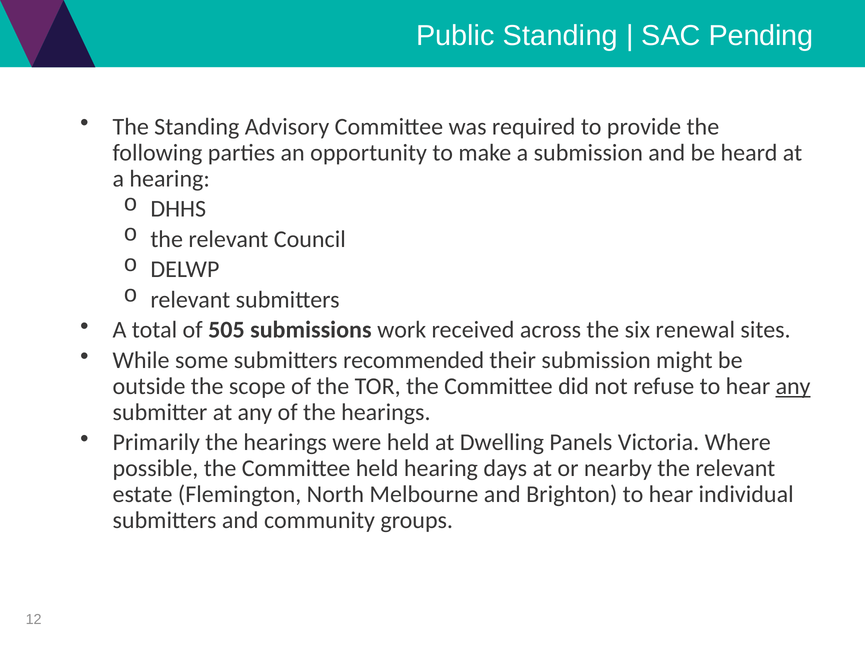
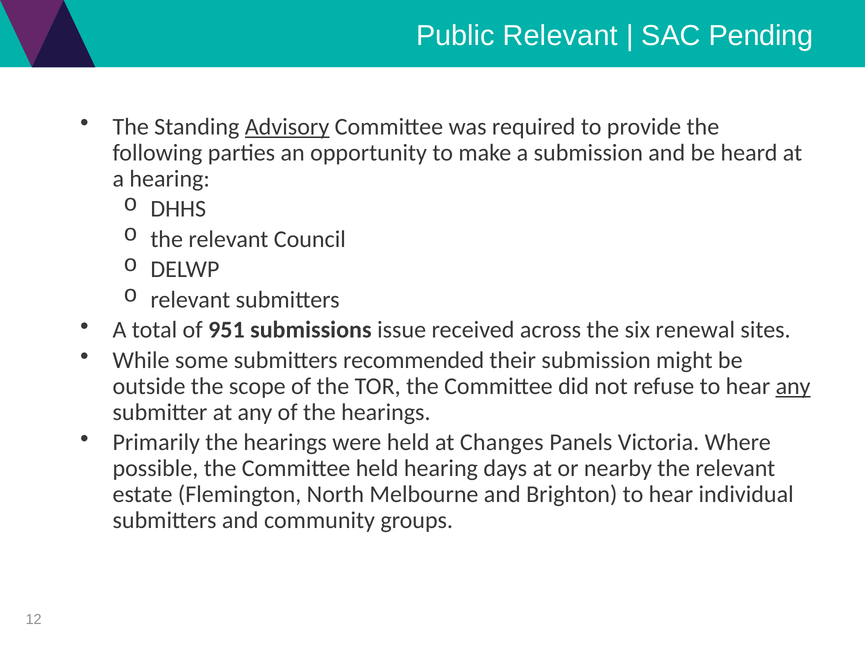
Public Standing: Standing -> Relevant (560, 36)
Advisory underline: none -> present (287, 127)
505: 505 -> 951 (226, 330)
work: work -> issue (402, 330)
Dwelling: Dwelling -> Changes (502, 442)
